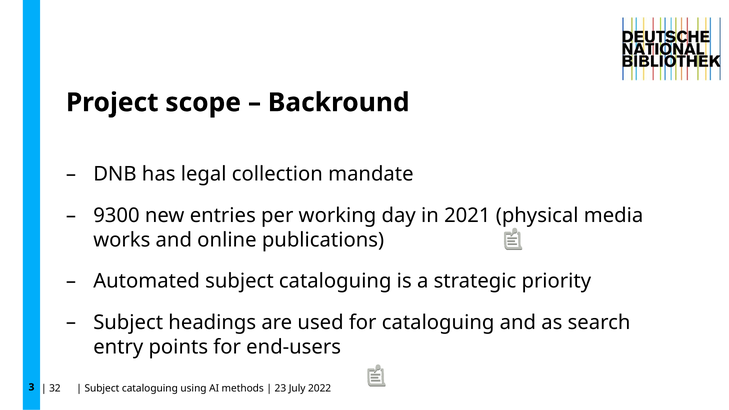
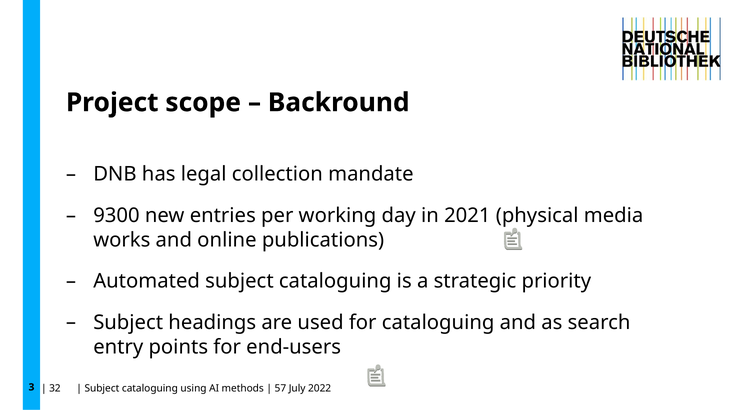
23: 23 -> 57 (280, 389)
